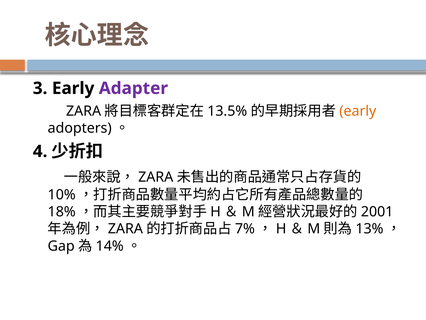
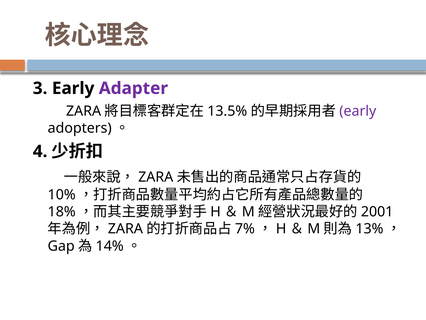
early colour: orange -> purple (358, 111)
